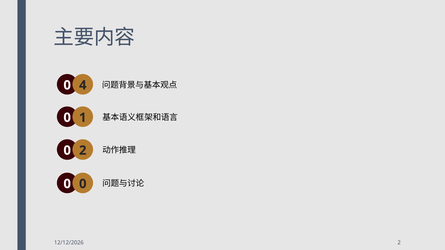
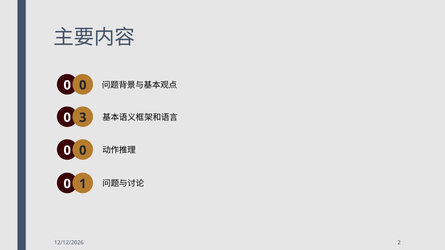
4: 4 -> 0 (83, 85)
1: 1 -> 3 (83, 118)
2: 2 -> 0 (83, 151)
0 0: 0 -> 1 (83, 184)
